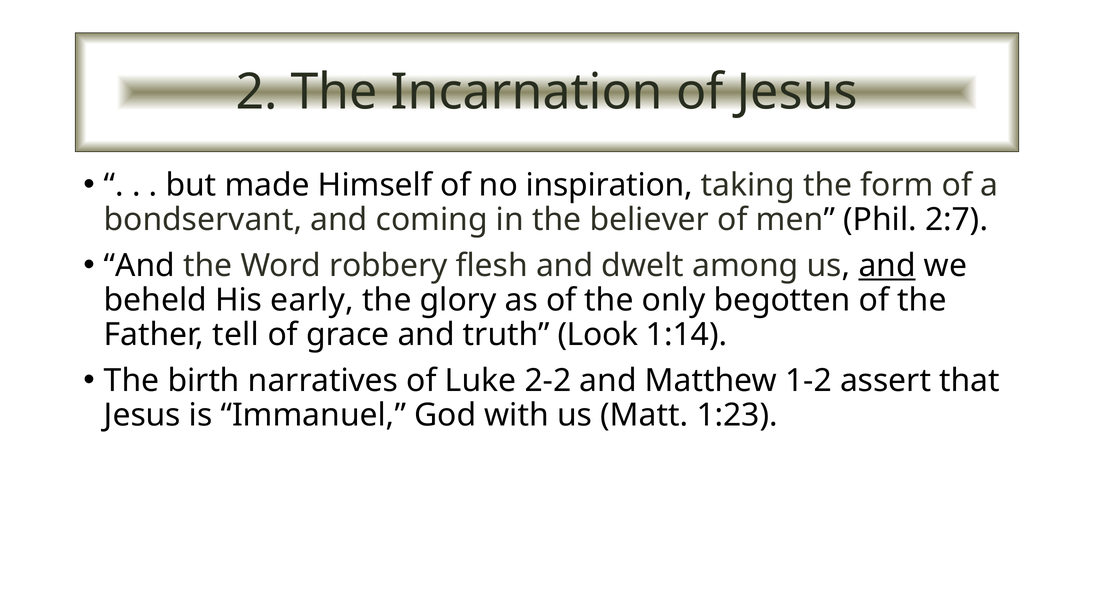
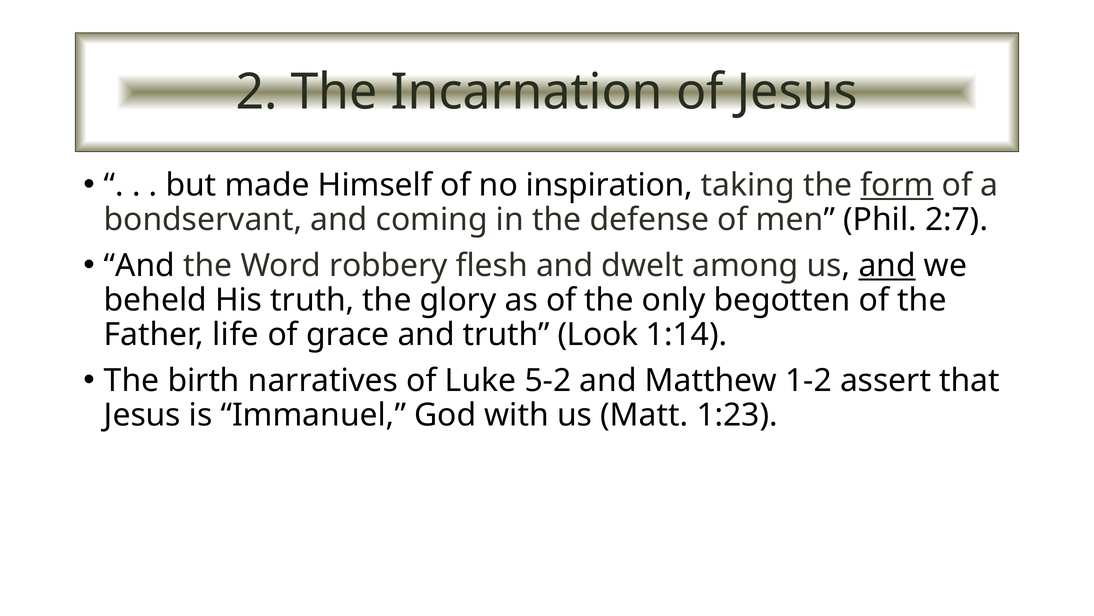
form underline: none -> present (897, 185)
believer: believer -> defense (649, 219)
His early: early -> truth (312, 300)
tell: tell -> life (236, 334)
2-2: 2-2 -> 5-2 (548, 380)
